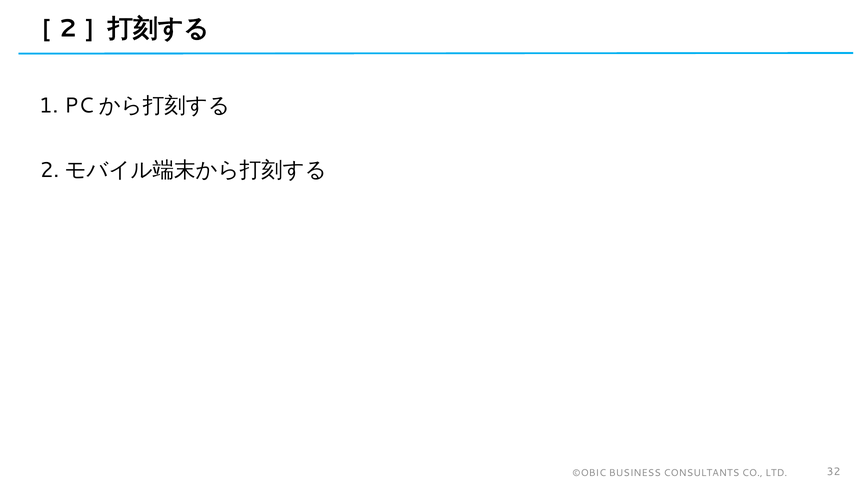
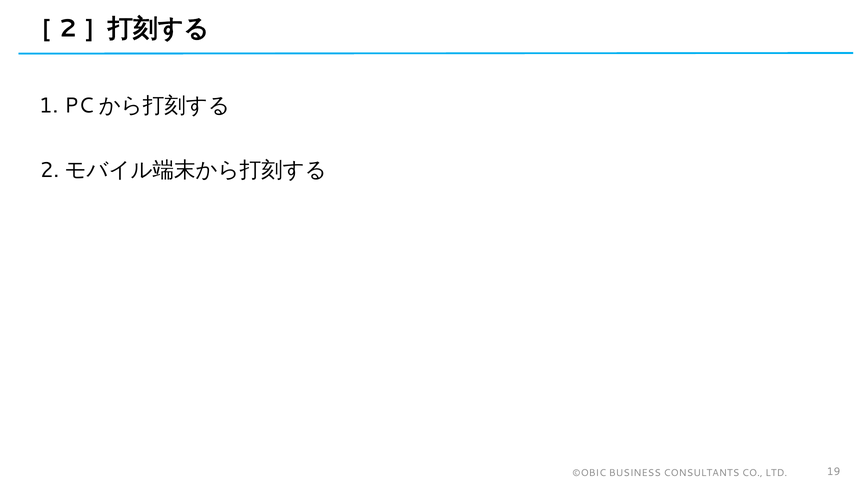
32: 32 -> 19 (834, 471)
